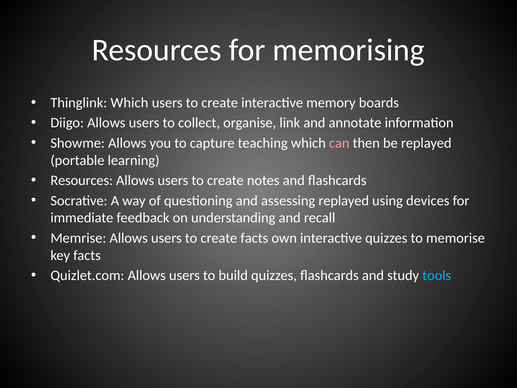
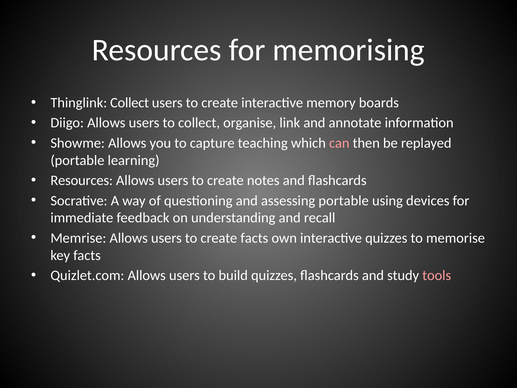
Thinglink Which: Which -> Collect (130, 103)
assessing replayed: replayed -> portable (344, 200)
tools colour: light blue -> pink (437, 275)
